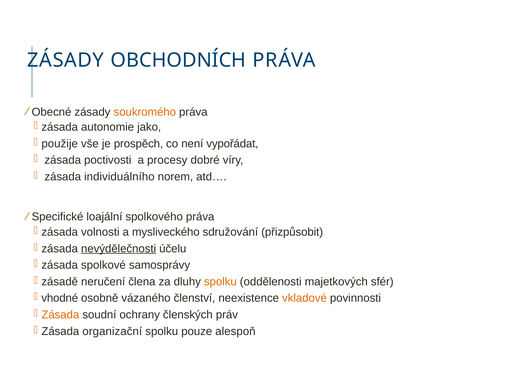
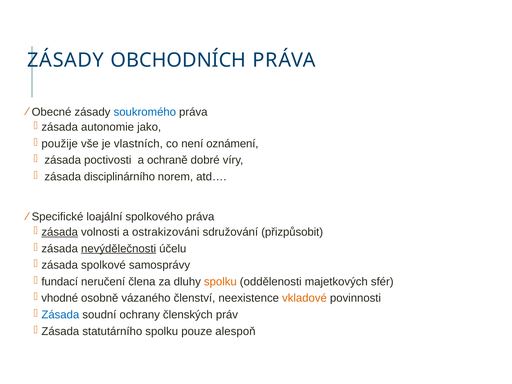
soukromého colour: orange -> blue (145, 112)
prospěch: prospěch -> vlastních (138, 144)
vypořádat: vypořádat -> oznámení (232, 144)
procesy: procesy -> ochraně (167, 160)
individuálního: individuálního -> disciplinárního (119, 177)
zásada underline: none -> present (60, 232)
mysliveckého: mysliveckého -> ostrakizováni (166, 232)
zásadě: zásadě -> fundací (60, 282)
Zásada colour: orange -> blue (60, 315)
organizační: organizační -> statutárního (112, 331)
